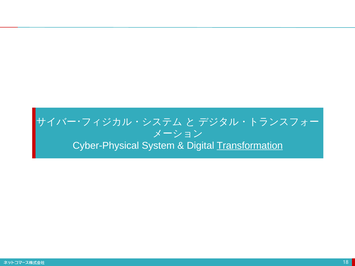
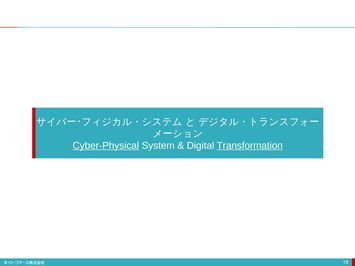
Cyber-Physical underline: none -> present (106, 146)
